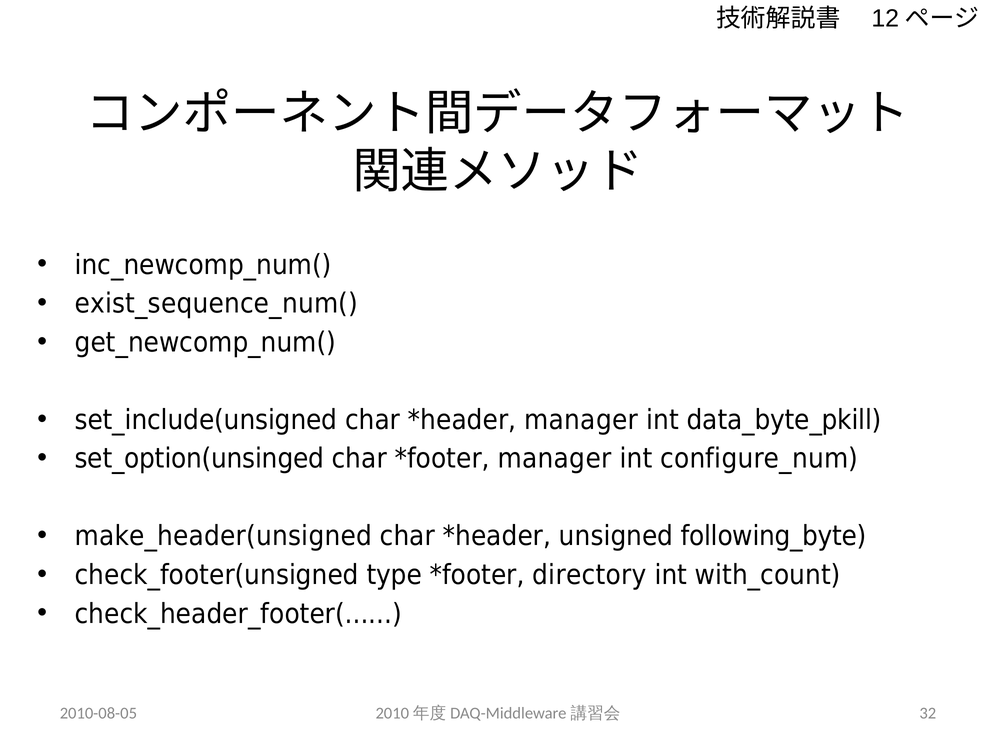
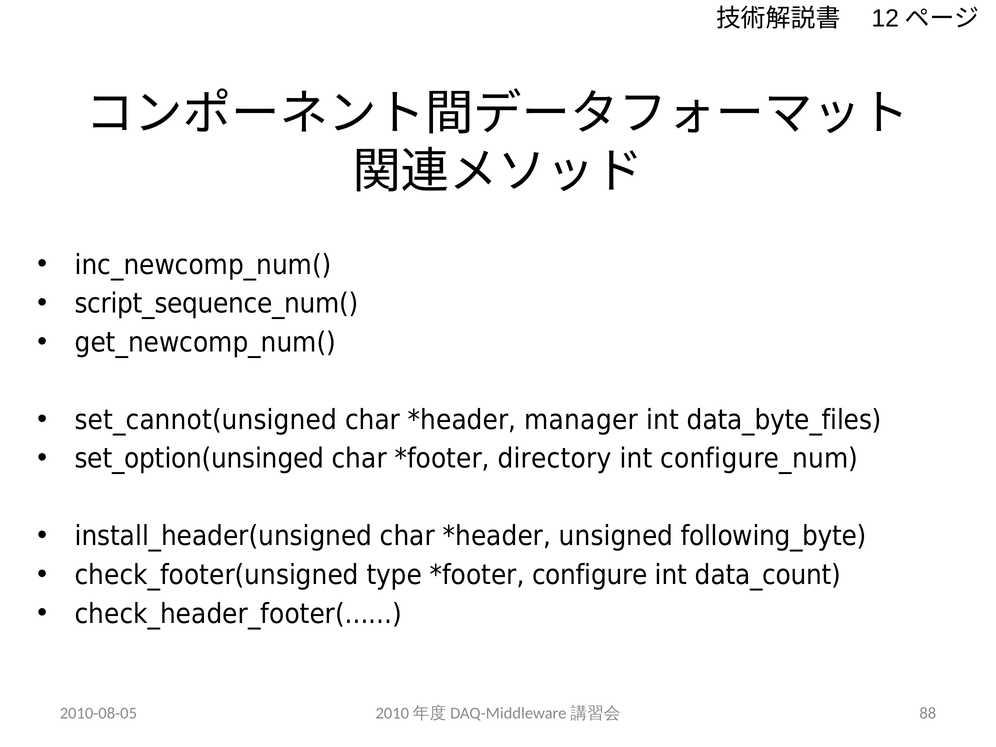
exist_sequence_num(: exist_sequence_num( -> script_sequence_num( (217, 304)
set_include(unsigned: set_include(unsigned -> set_cannot(unsigned (206, 420)
data_byte_pkill: data_byte_pkill -> data_byte_files (784, 420)
manager: manager -> directory (555, 459)
make_header(unsigned: make_header(unsigned -> install_header(unsigned (223, 536)
directory: directory -> configure (590, 575)
with_count: with_count -> data_count (768, 575)
32: 32 -> 88 (928, 713)
